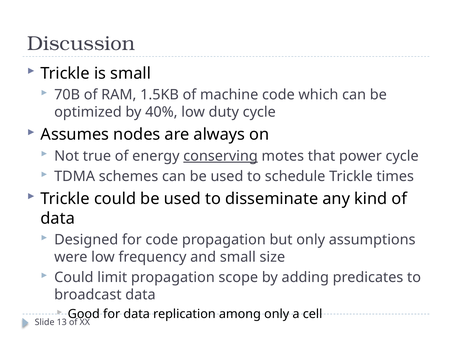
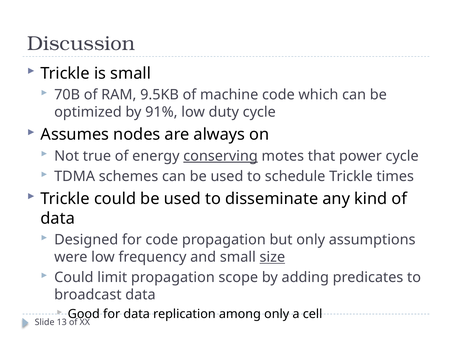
1.5KB: 1.5KB -> 9.5KB (160, 95)
40%: 40% -> 91% (161, 112)
size underline: none -> present (272, 257)
